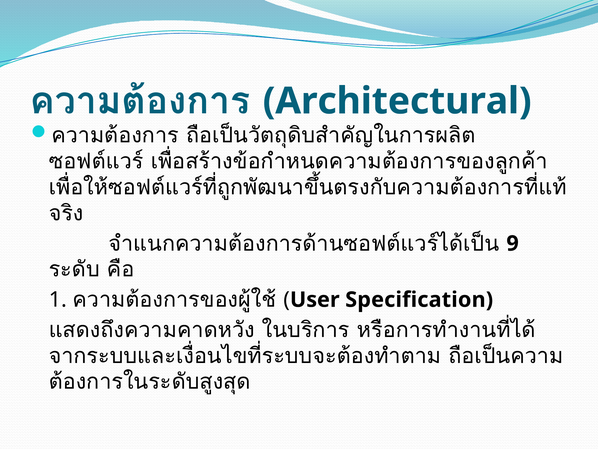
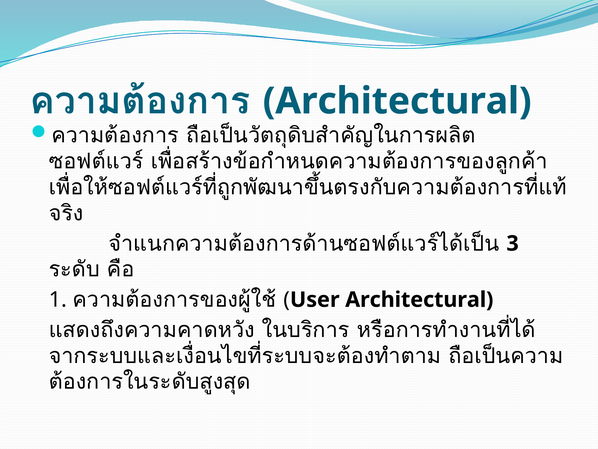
9: 9 -> 3 (513, 243)
User Specification: Specification -> Architectural (419, 299)
